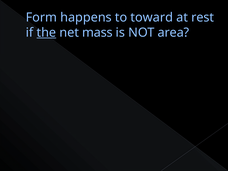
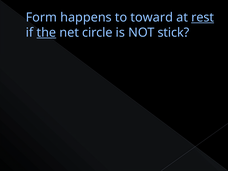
rest underline: none -> present (203, 17)
mass: mass -> circle (97, 33)
area: area -> stick (173, 33)
